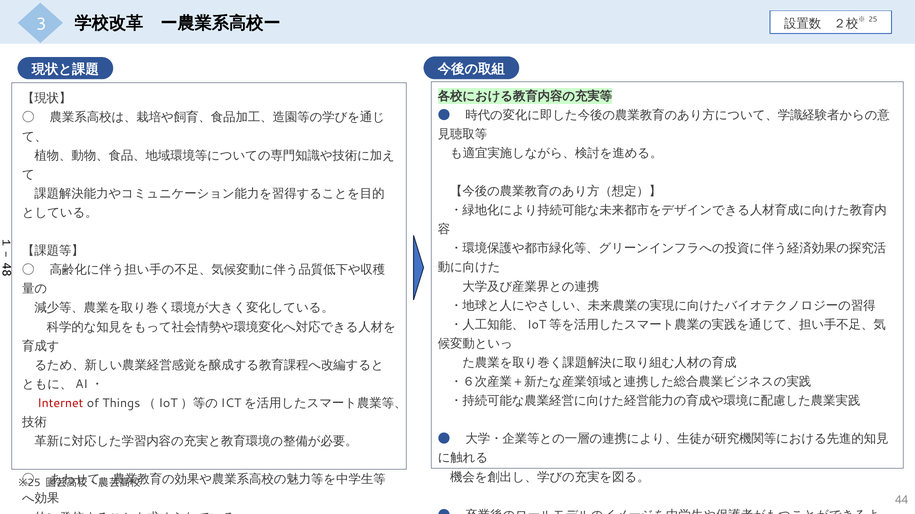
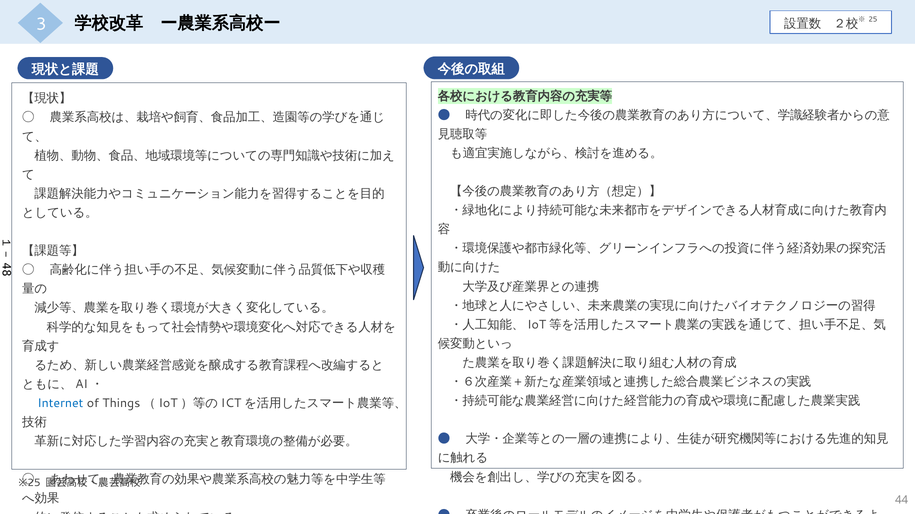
Internet colour: red -> blue (60, 404)
